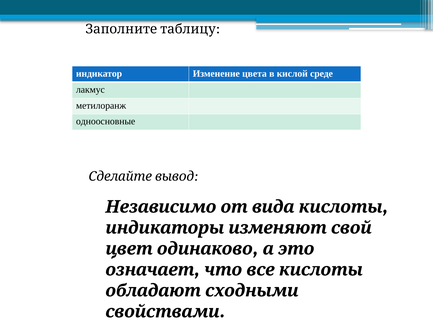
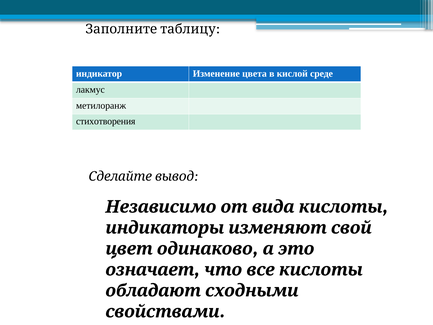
одноосновные: одноосновные -> стихотворения (106, 121)
